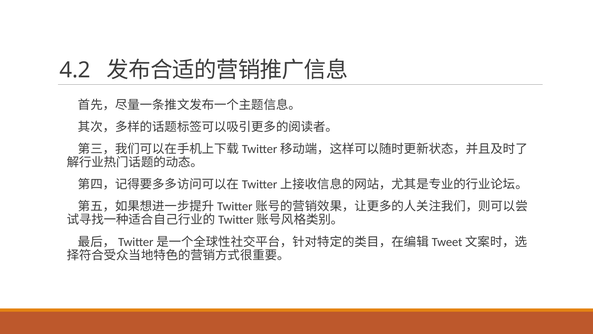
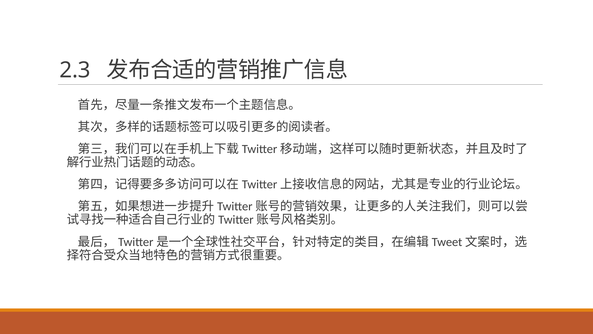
4.2: 4.2 -> 2.3 (75, 70)
